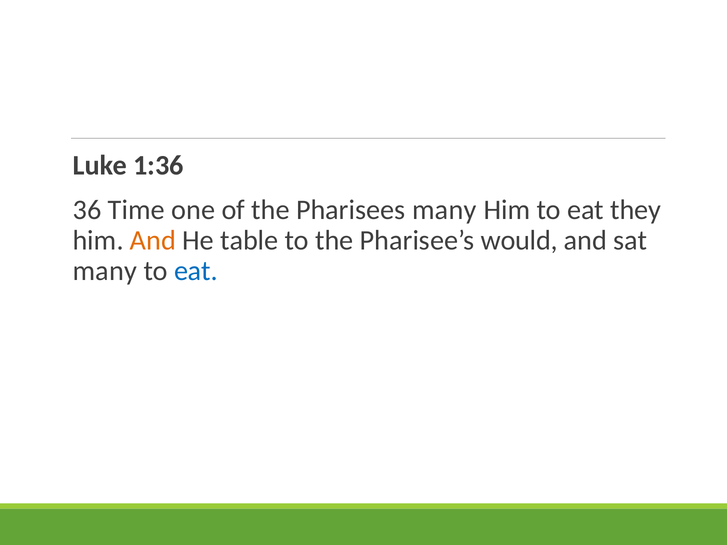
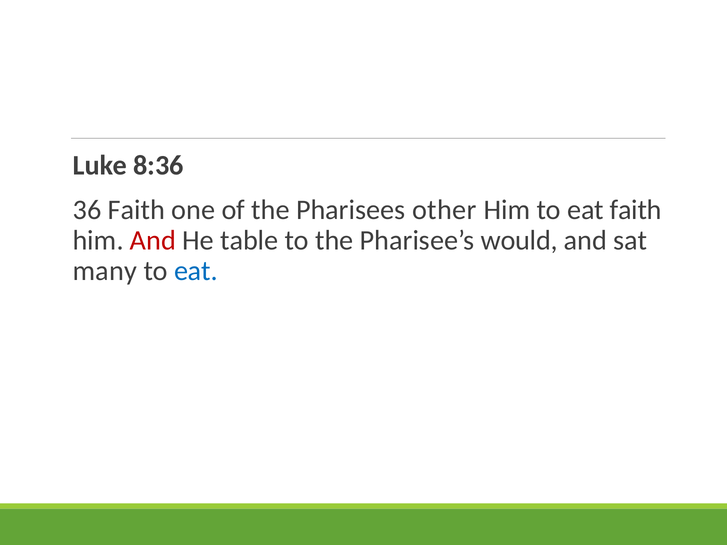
1:36: 1:36 -> 8:36 (158, 165)
36 Time: Time -> Faith (136, 210)
Pharisees many: many -> other (444, 210)
eat they: they -> faith (636, 210)
And colour: orange -> red (153, 241)
